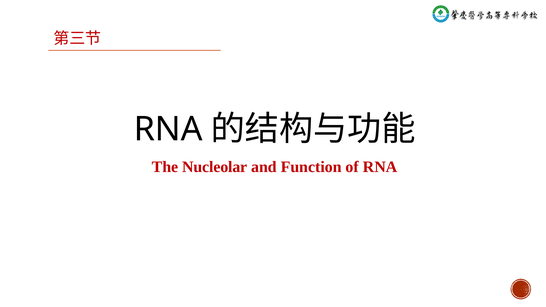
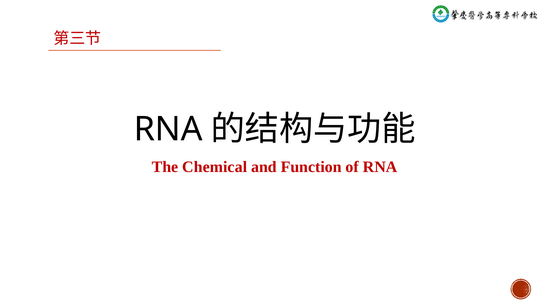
Nucleolar: Nucleolar -> Chemical (215, 167)
